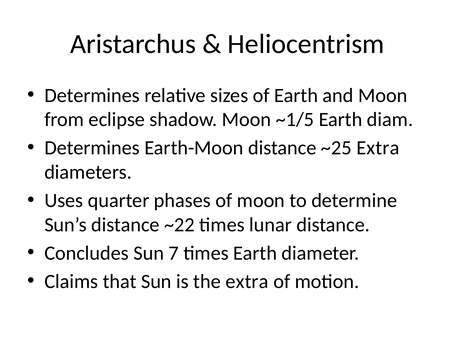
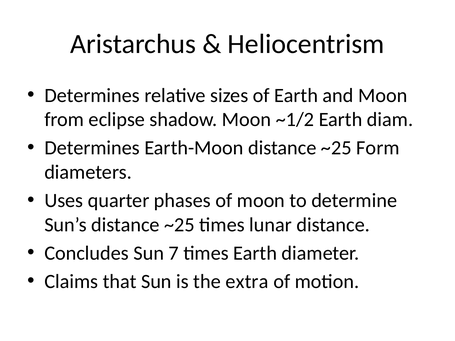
~1/5: ~1/5 -> ~1/2 (295, 120)
~25 Extra: Extra -> Form (378, 148)
Sun’s distance ~22: ~22 -> ~25 (179, 225)
